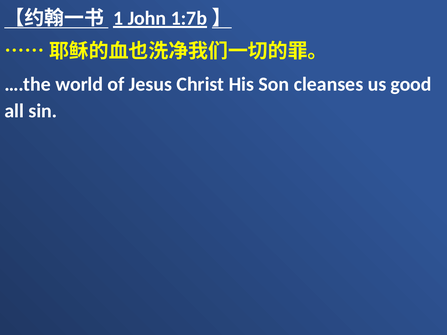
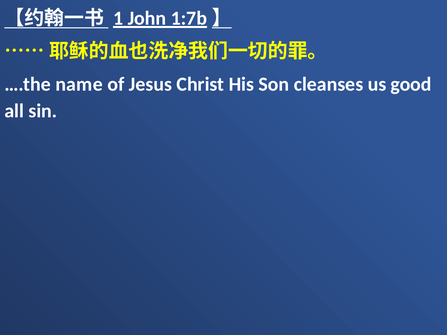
world: world -> name (79, 84)
